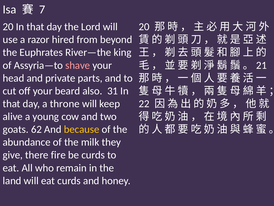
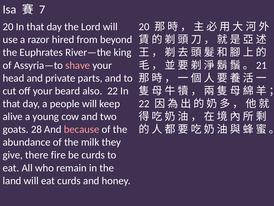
also 31: 31 -> 22 (113, 91)
throne: throne -> people (65, 104)
62: 62 -> 28 (36, 129)
because colour: yellow -> pink (82, 129)
